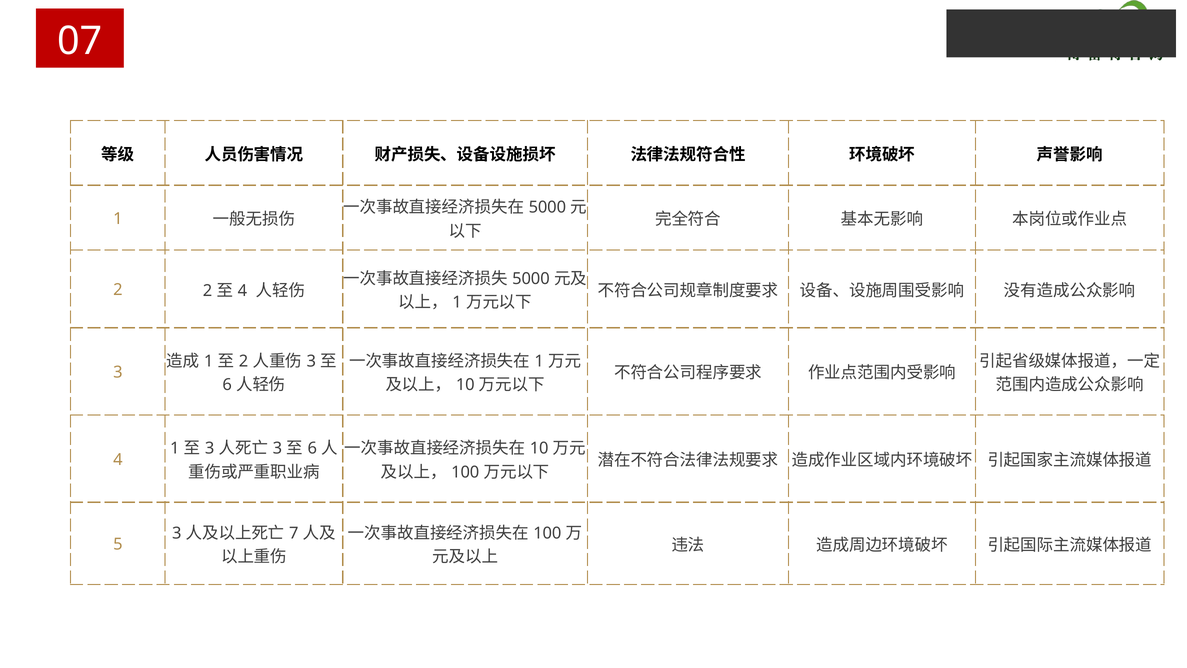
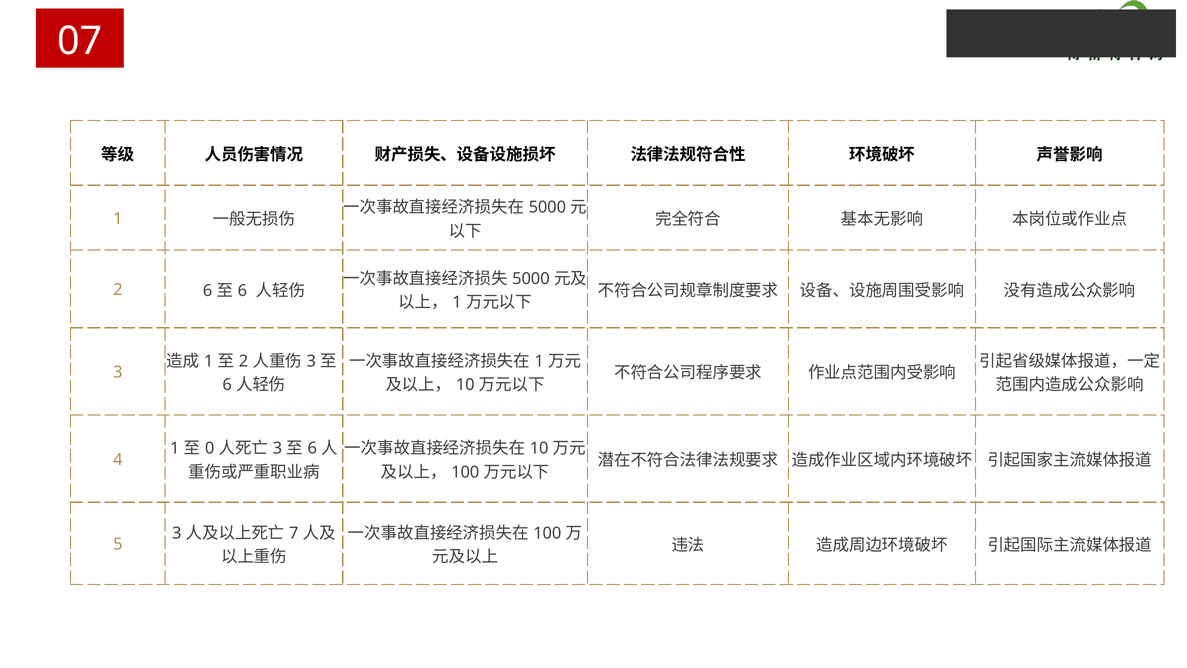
2 2: 2 -> 6 (208, 290)
4: 4 -> 6 (242, 290)
3: 3 -> 0 (210, 448)
